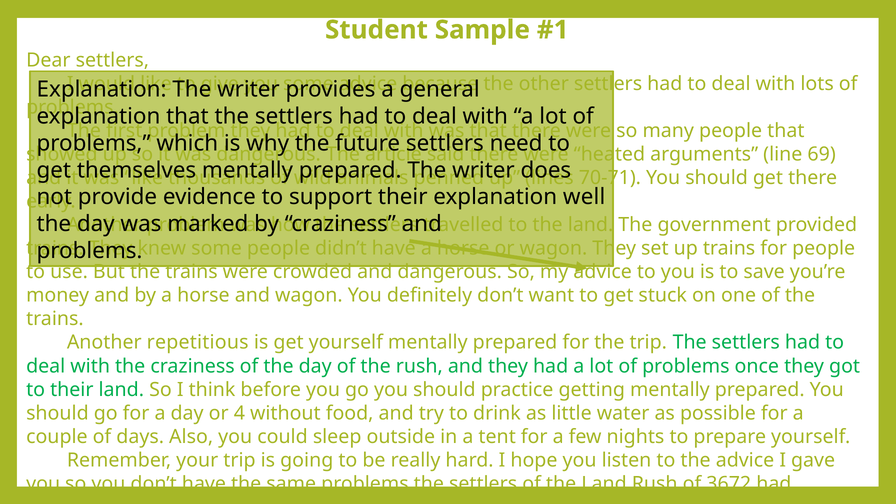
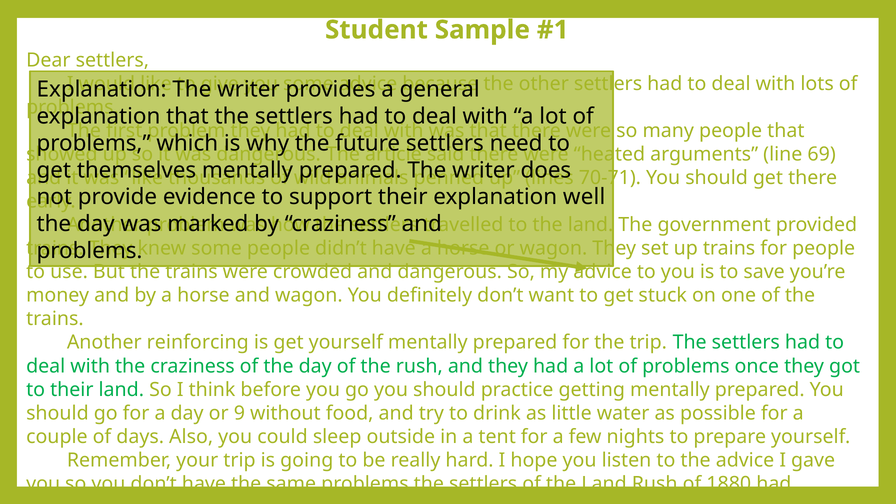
repetitious: repetitious -> reinforcing (198, 343)
4: 4 -> 9 (239, 413)
3672: 3672 -> 1880 (729, 484)
